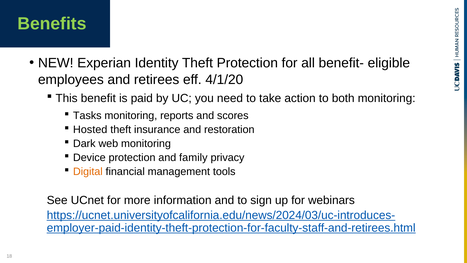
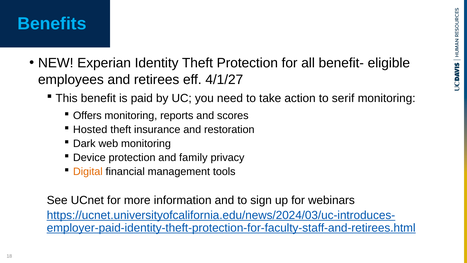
Benefits colour: light green -> light blue (52, 24)
4/1/20: 4/1/20 -> 4/1/27 (224, 79)
both: both -> serif (343, 98)
Tasks: Tasks -> Offers (87, 116)
